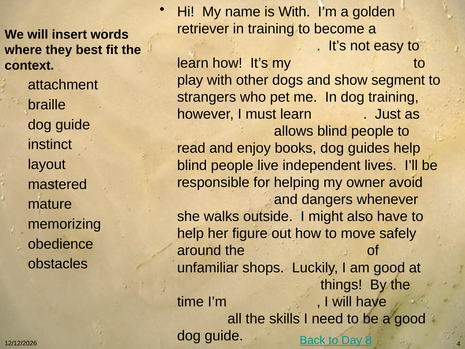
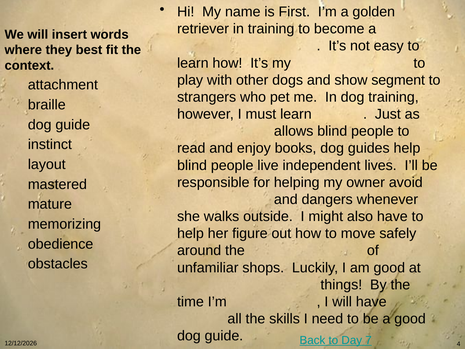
is With: With -> First (294, 12)
8: 8 -> 7 (369, 340)
